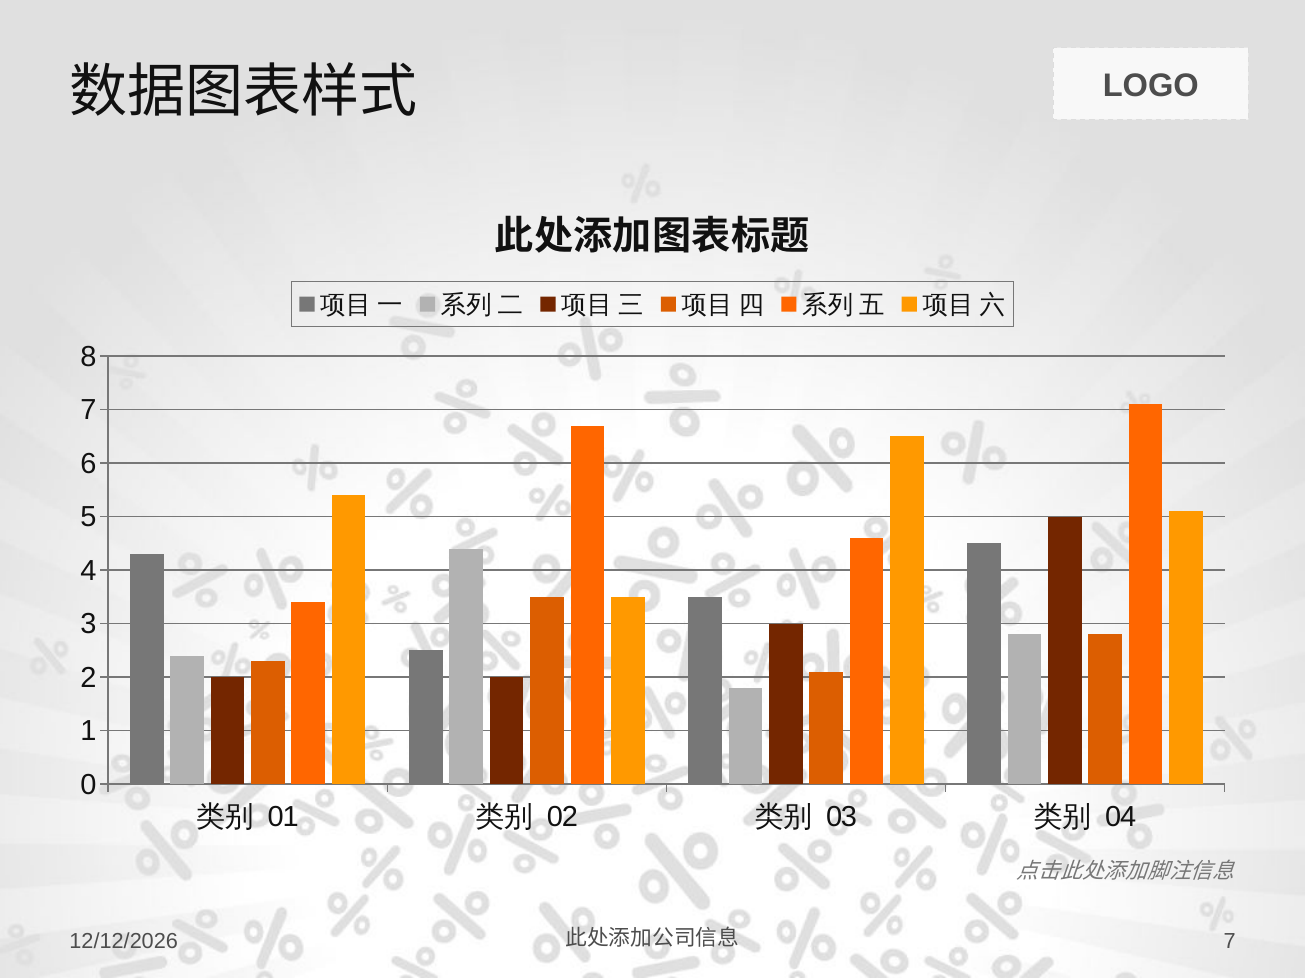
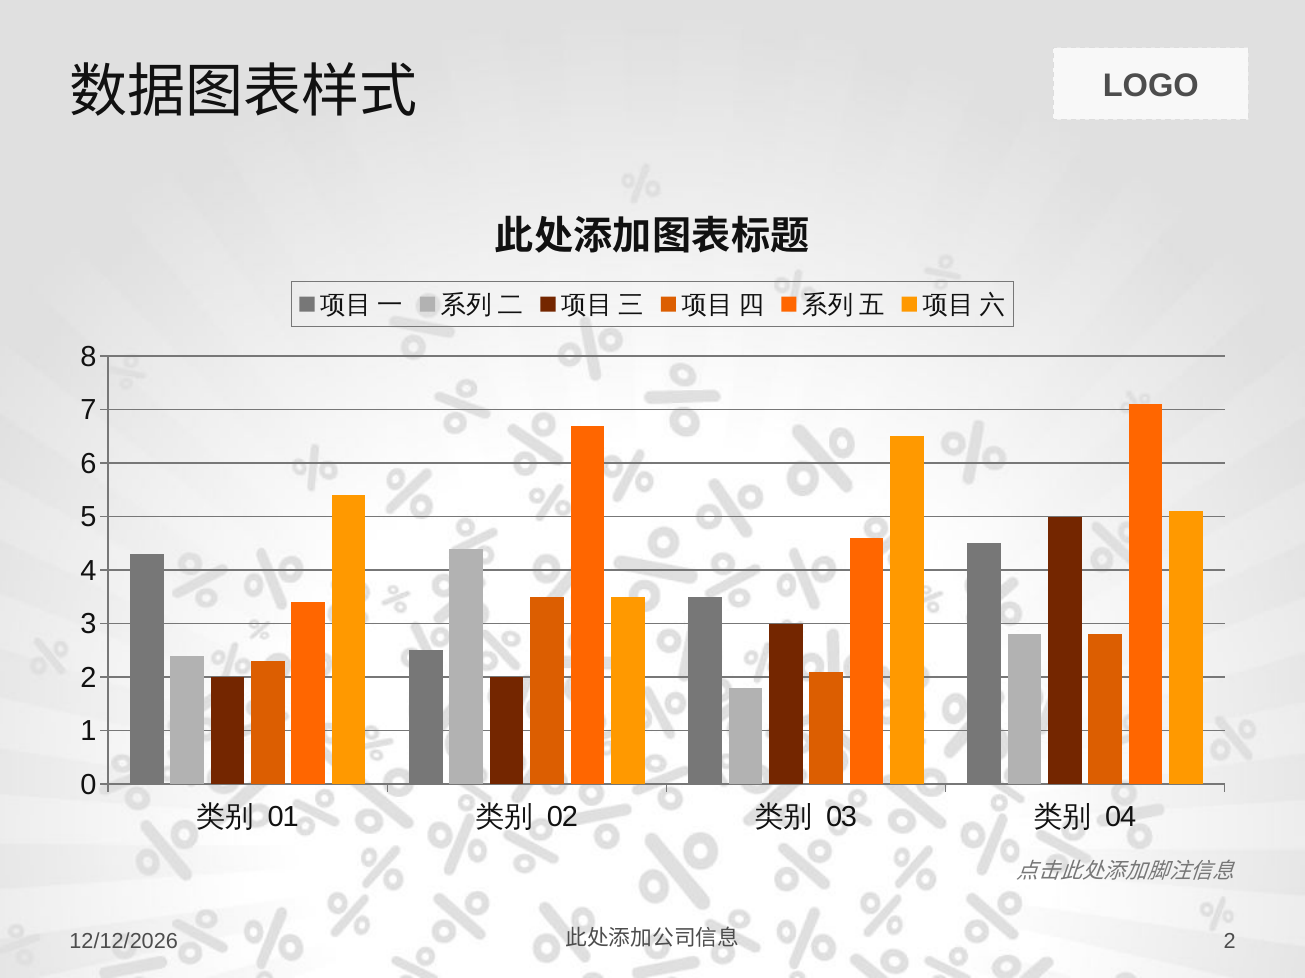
7: 7 -> 2 (1230, 942)
